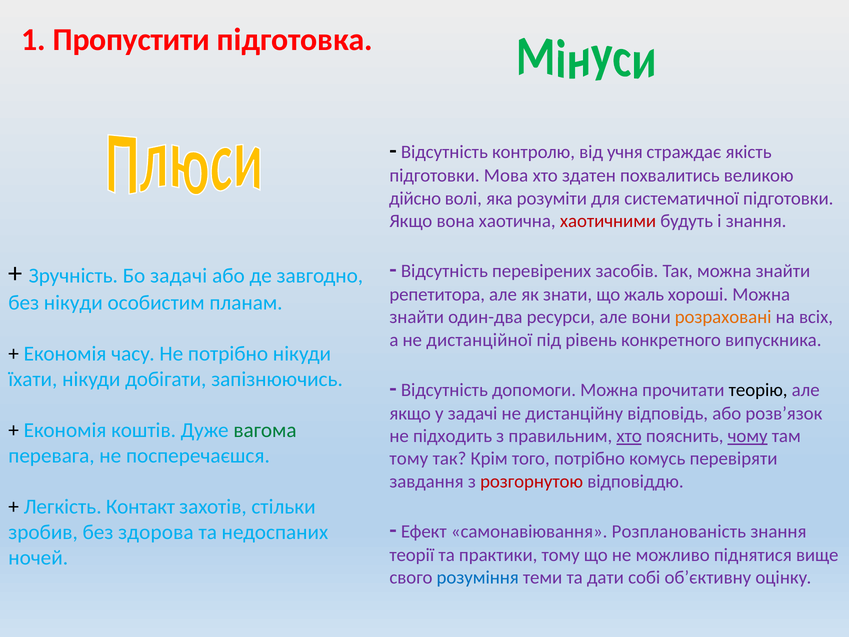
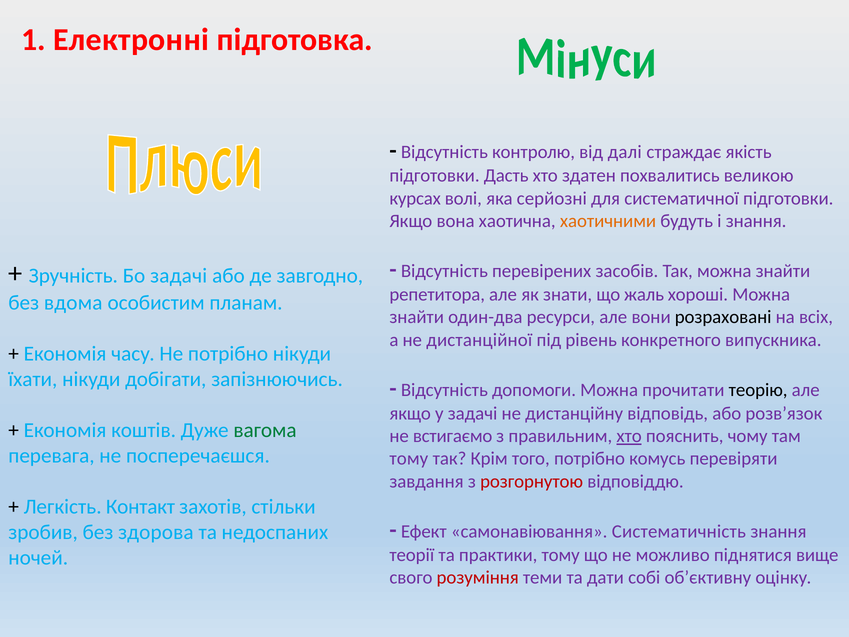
Пропустити: Пропустити -> Електронні (131, 40)
учня: учня -> далі (625, 152)
Мова: Мова -> Дасть (506, 176)
дійсно: дійсно -> курсах (415, 198)
розуміти: розуміти -> серйозні (552, 198)
хаотичними colour: red -> orange (608, 221)
без нікуди: нікуди -> вдома (73, 303)
розраховані colour: orange -> black (723, 317)
підходить: підходить -> встигаємо (453, 436)
чому underline: present -> none (748, 436)
Розпланованість: Розпланованість -> Систематичність (679, 531)
розуміння colour: blue -> red (478, 577)
